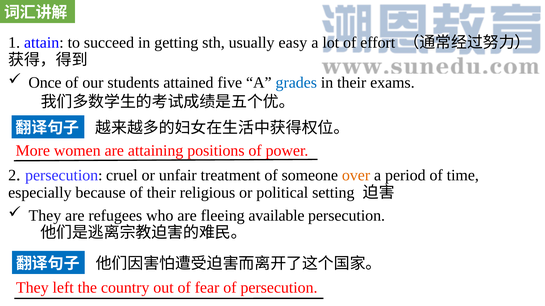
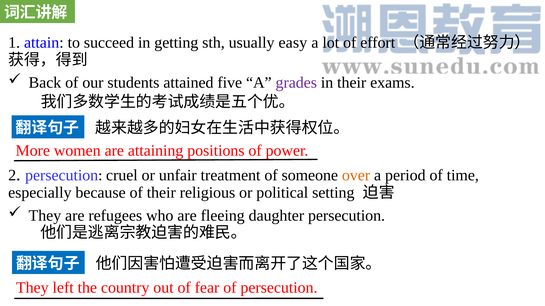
Once: Once -> Back (45, 83)
grades colour: blue -> purple (296, 83)
available: available -> daughter (276, 216)
